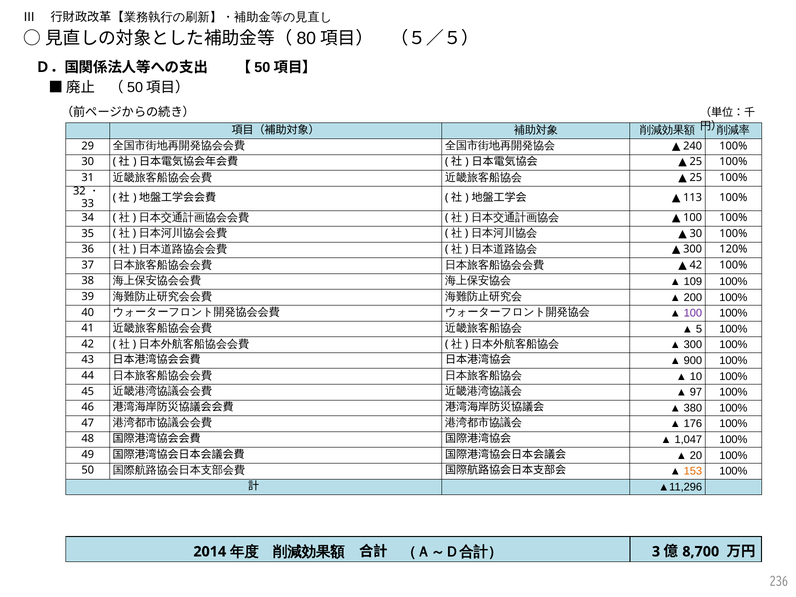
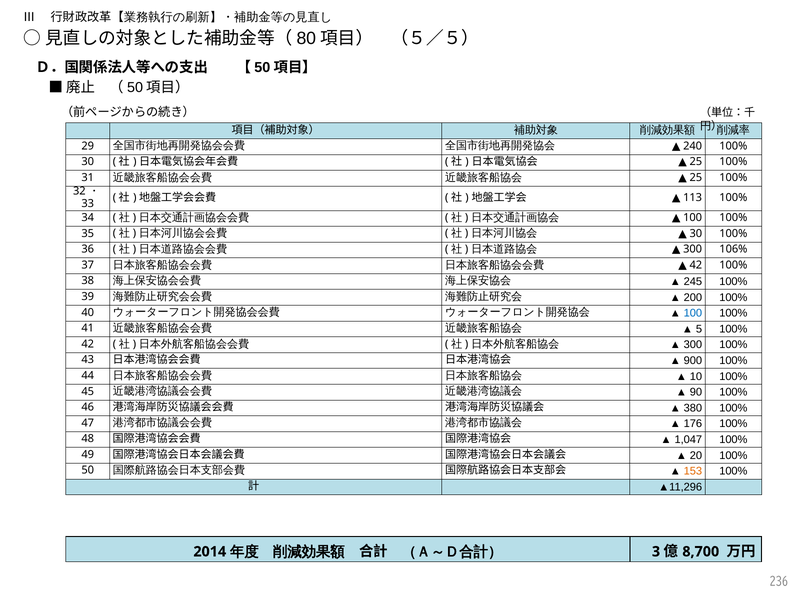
120%: 120% -> 106% (733, 249)
109: 109 -> 245 (693, 282)
100 colour: purple -> blue (693, 313)
97: 97 -> 90 (696, 392)
